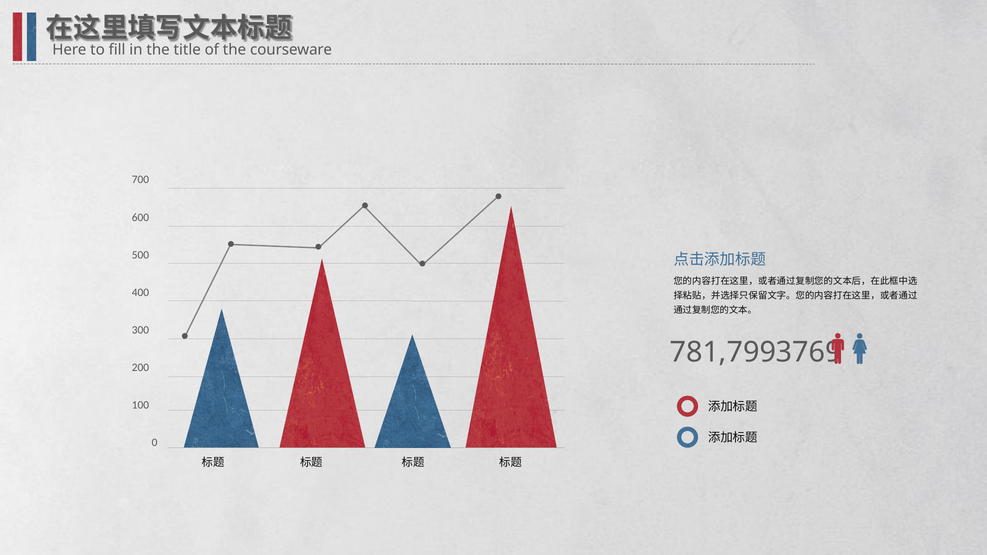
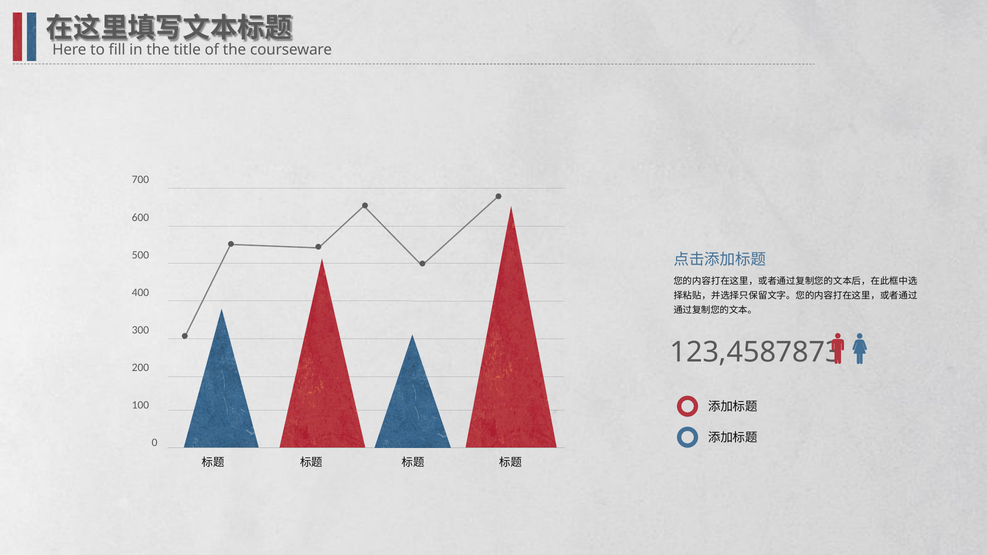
781,7993769: 781,7993769 -> 123,4587873 (756, 353)
